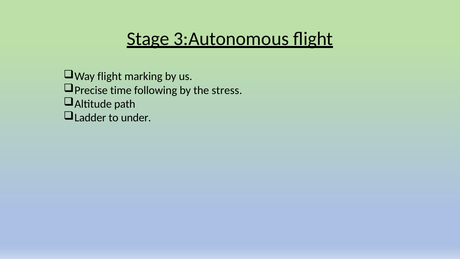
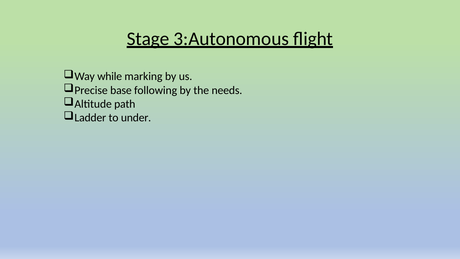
Way flight: flight -> while (110, 76)
time: time -> base (121, 90)
stress: stress -> needs (227, 90)
